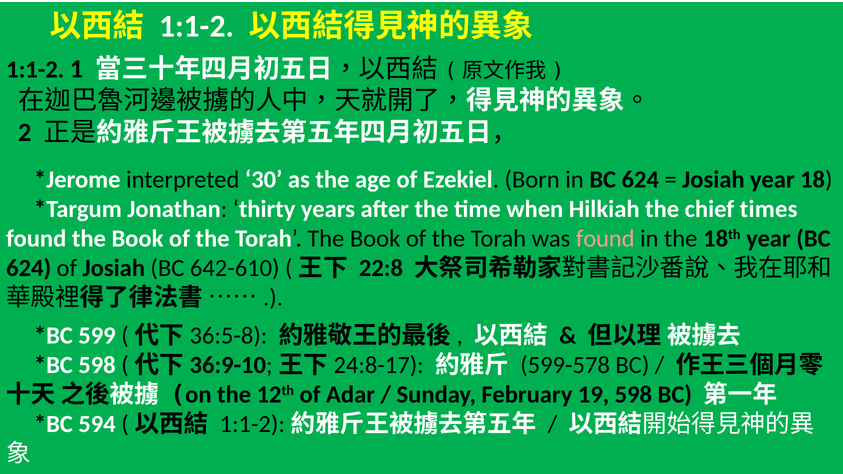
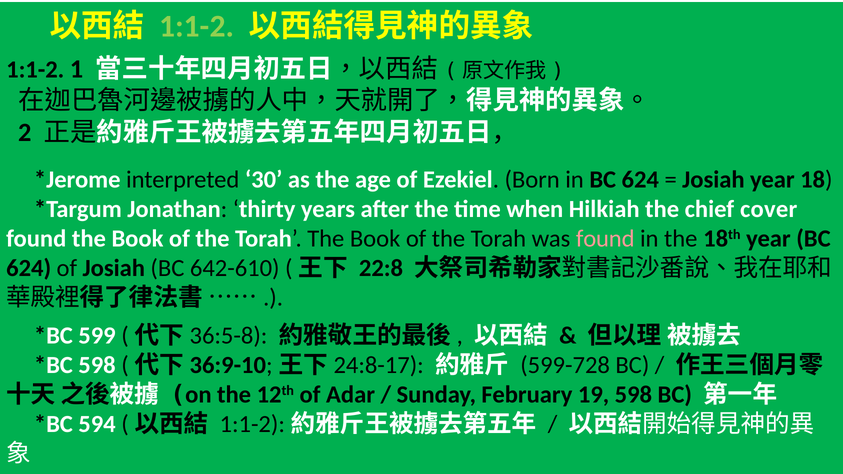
1:1-2 colour: white -> light green (197, 26)
times: times -> cover (769, 209)
599-578: 599-578 -> 599-728 (565, 365)
